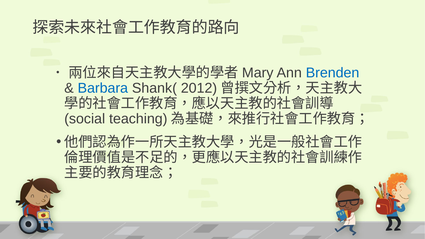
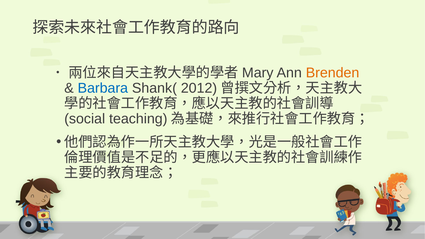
Brenden colour: blue -> orange (333, 73)
